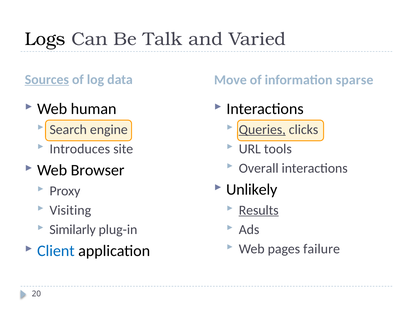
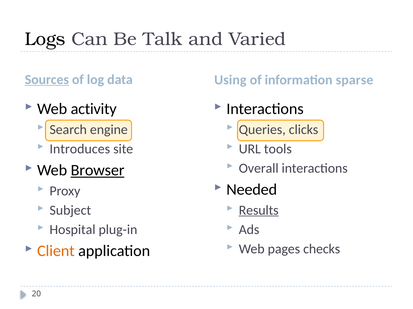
Move: Move -> Using (230, 80)
human: human -> activity (94, 109)
Queries underline: present -> none (262, 130)
Browser underline: none -> present (98, 171)
Unlikely: Unlikely -> Needed (252, 190)
Visiting: Visiting -> Subject (70, 211)
Similarly: Similarly -> Hospital (73, 230)
failure: failure -> checks (322, 249)
Client colour: blue -> orange (56, 252)
